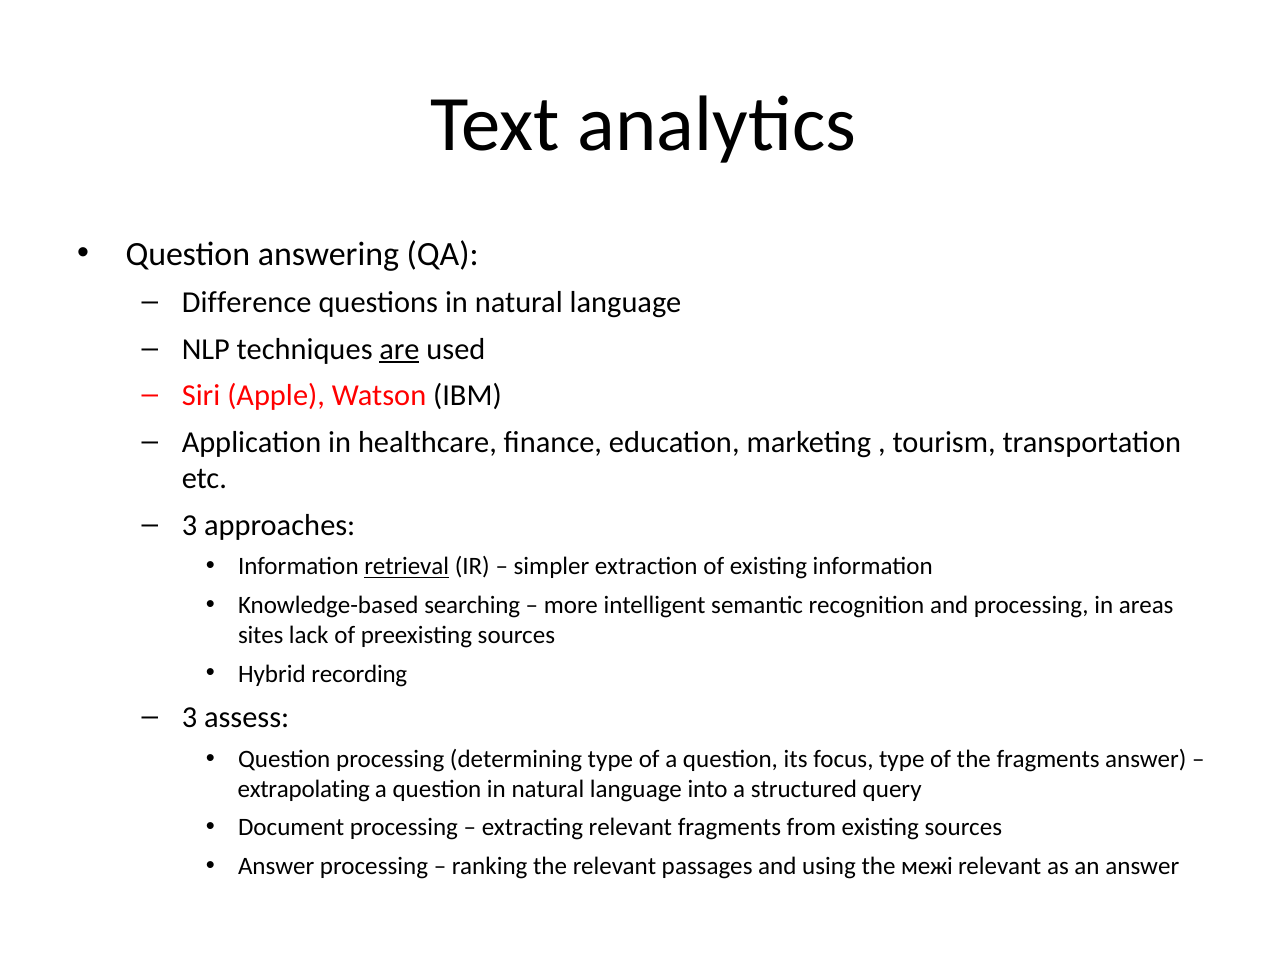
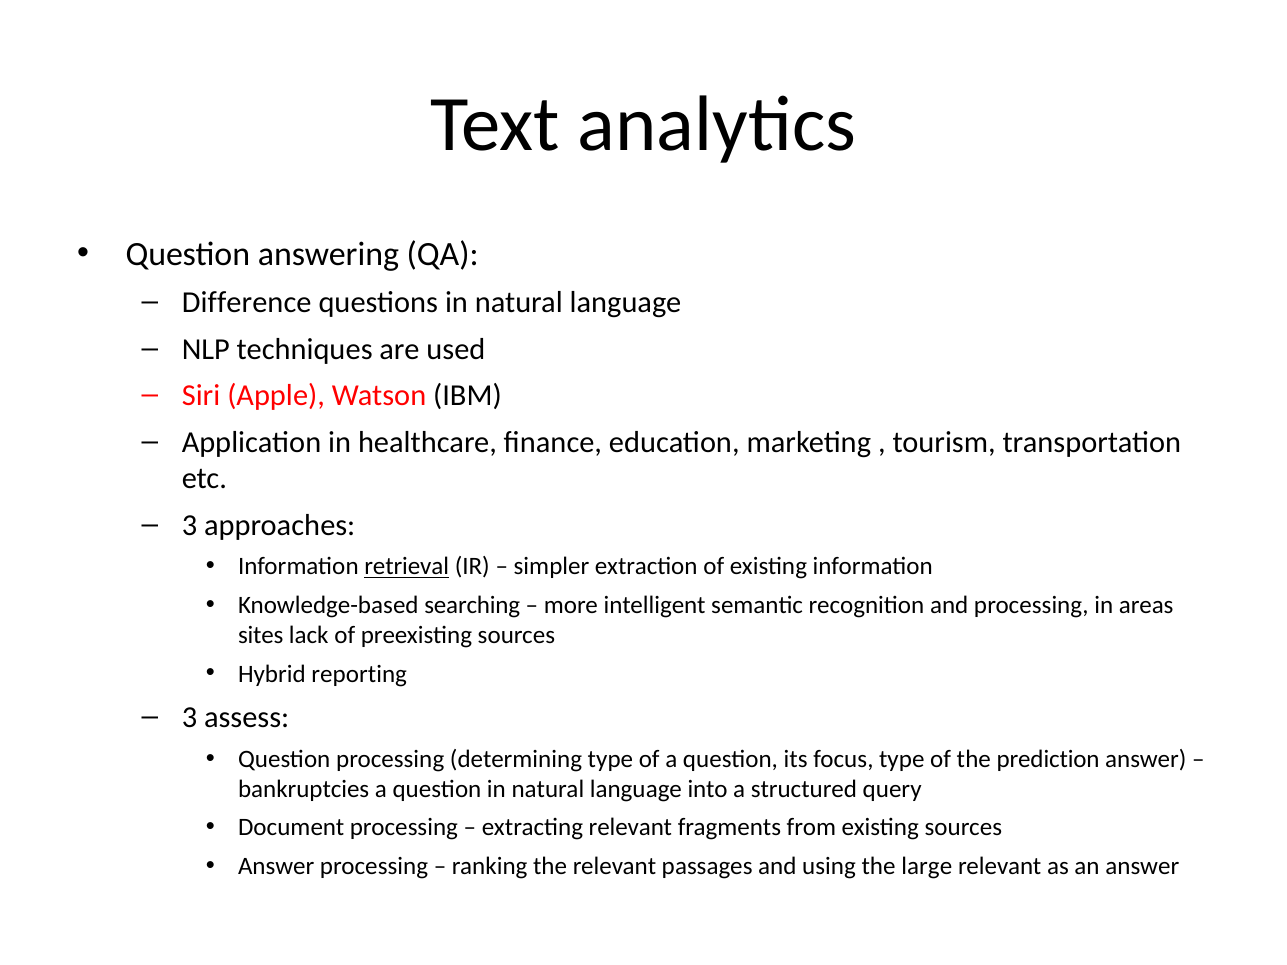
are underline: present -> none (399, 349)
recording: recording -> reporting (359, 674)
the fragments: fragments -> prediction (1048, 759)
extrapolating: extrapolating -> bankruptcies (304, 789)
межі: межі -> large (927, 866)
